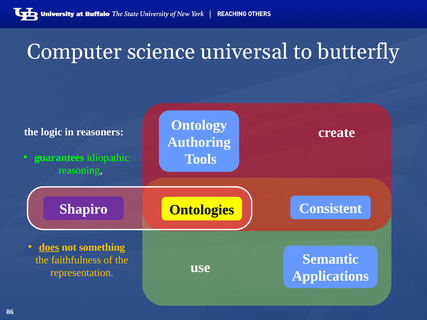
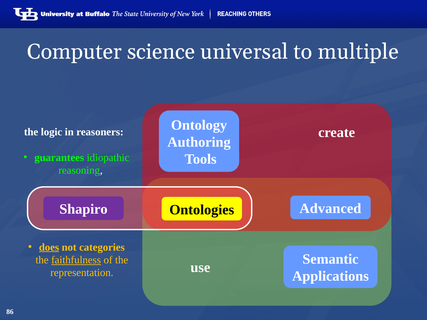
butterfly: butterfly -> multiple (358, 52)
Consistent: Consistent -> Advanced (330, 209)
something: something -> categories (102, 247)
faithfulness underline: none -> present (76, 260)
